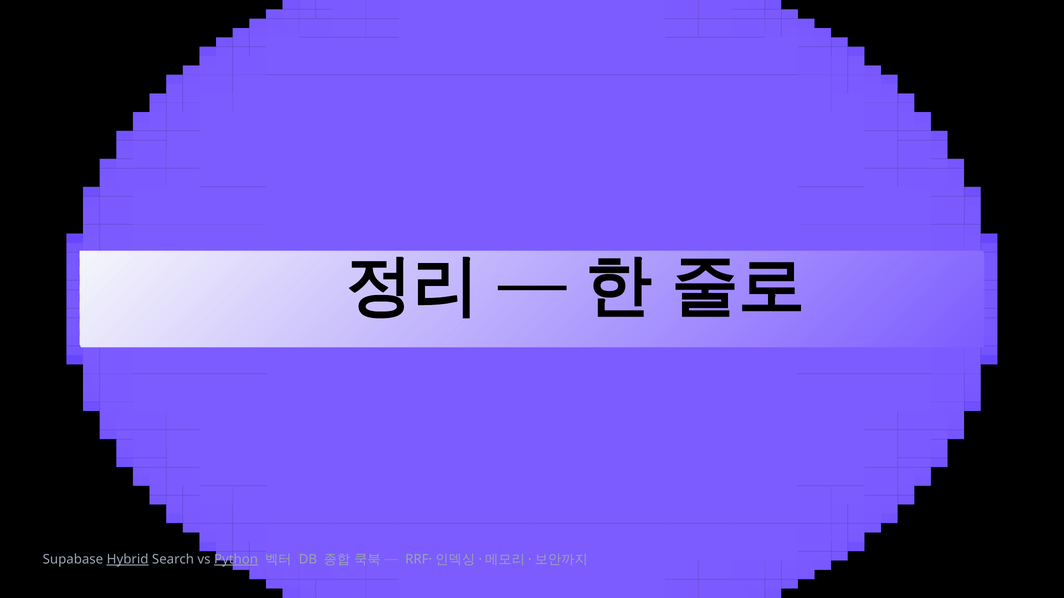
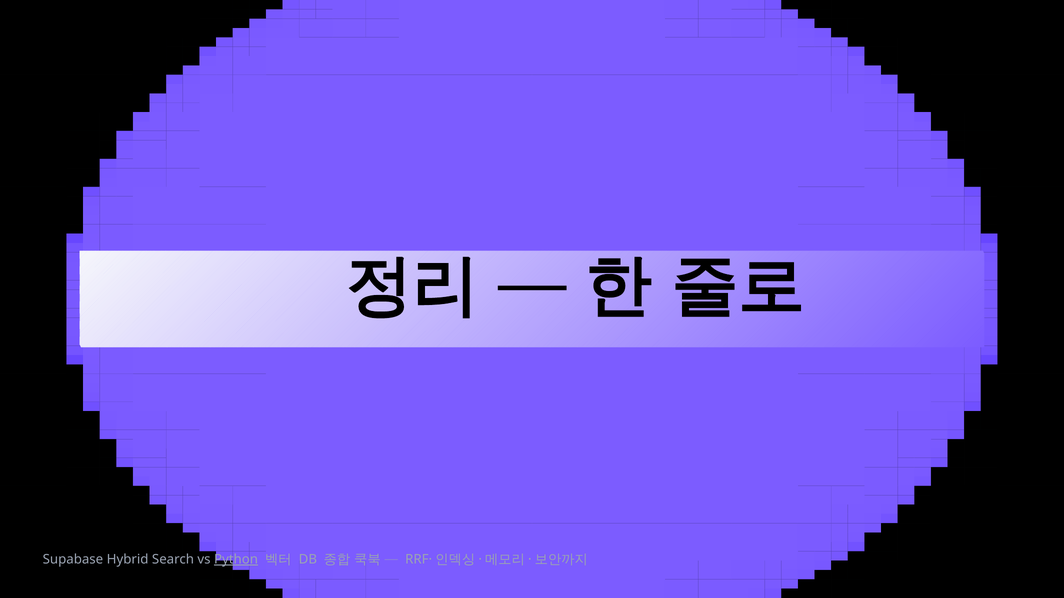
Hybrid underline: present -> none (128, 560)
